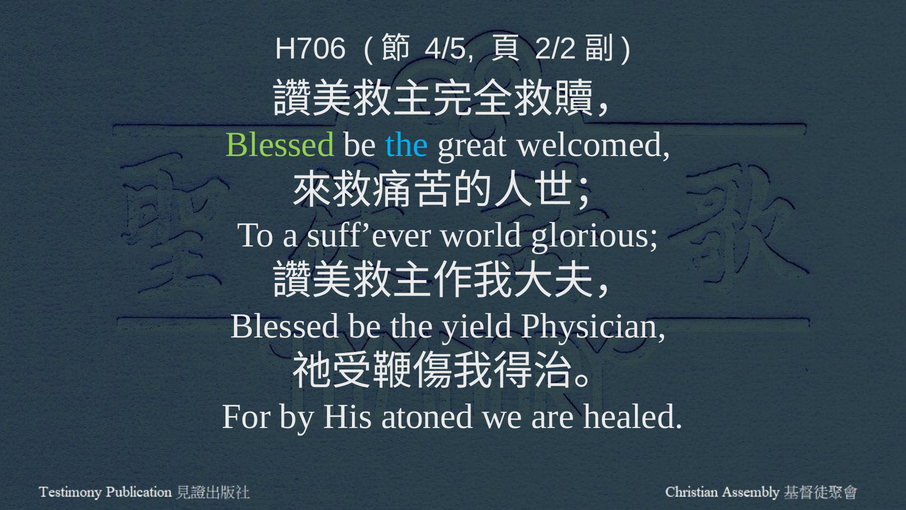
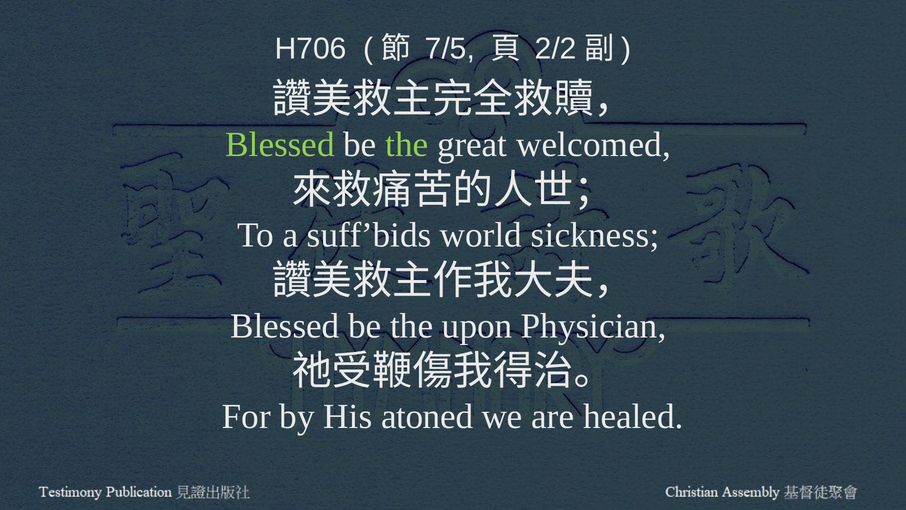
4/5: 4/5 -> 7/5 (450, 49)
the colour: light blue -> light green (407, 144)
suff’ever: suff’ever -> suff’bids (369, 235)
glorious: glorious -> sickness (595, 235)
yield: yield -> upon (477, 326)
